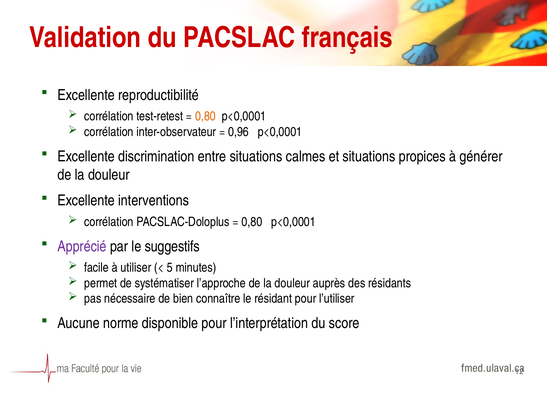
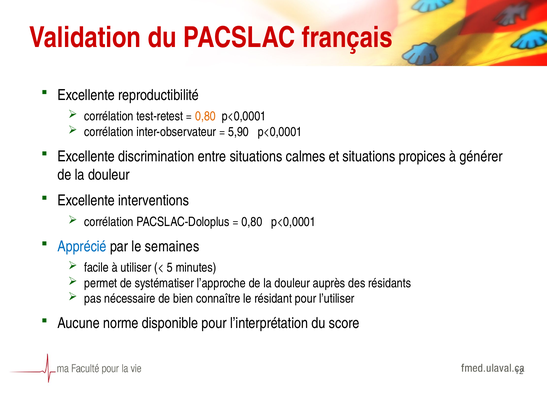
0,96: 0,96 -> 5,90 (239, 132)
Apprécié colour: purple -> blue (82, 247)
suggestifs: suggestifs -> semaines (172, 247)
